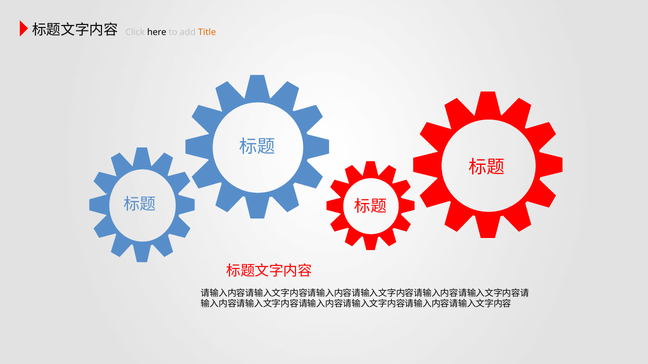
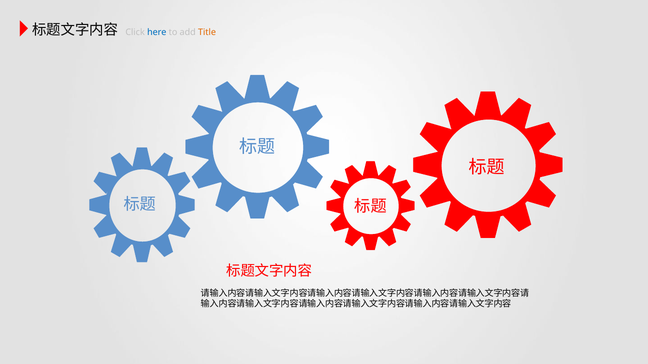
here colour: black -> blue (157, 32)
